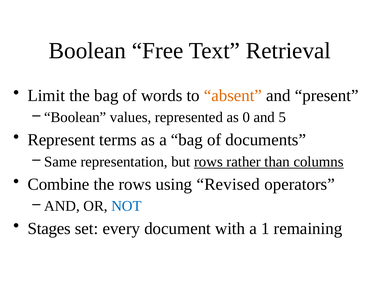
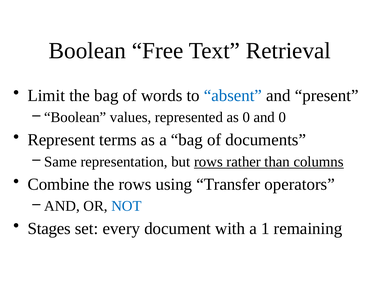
absent colour: orange -> blue (233, 95)
and 5: 5 -> 0 (282, 117)
Revised: Revised -> Transfer (228, 184)
